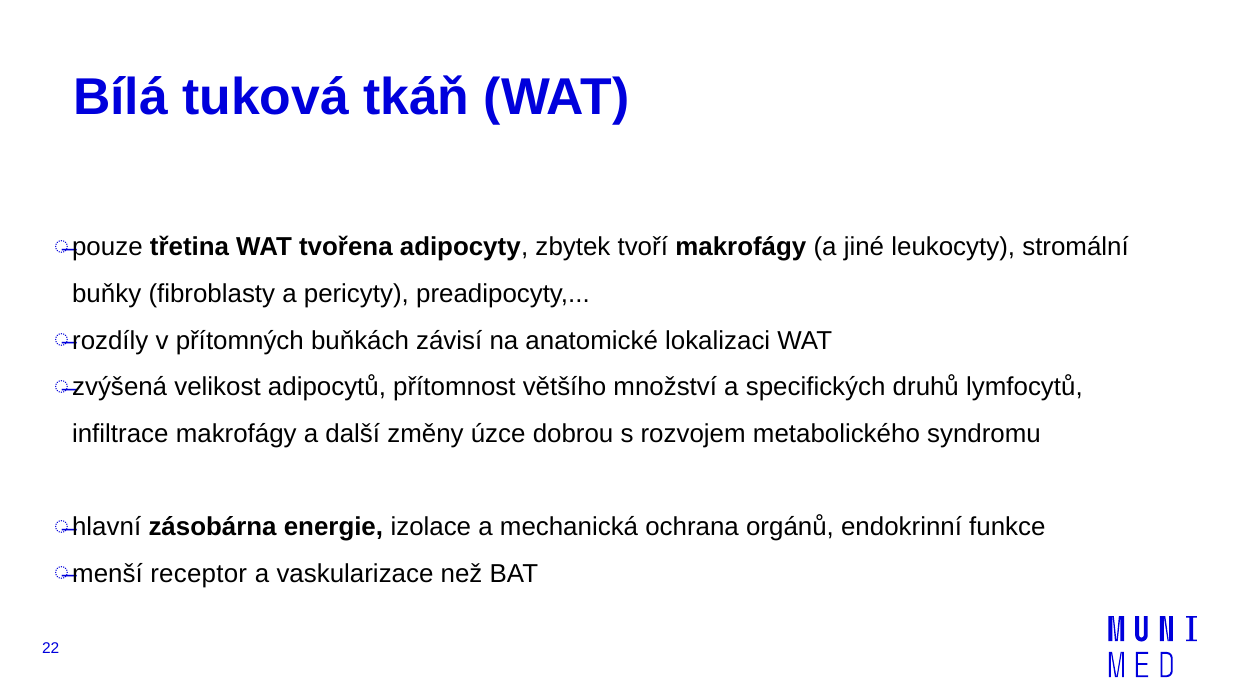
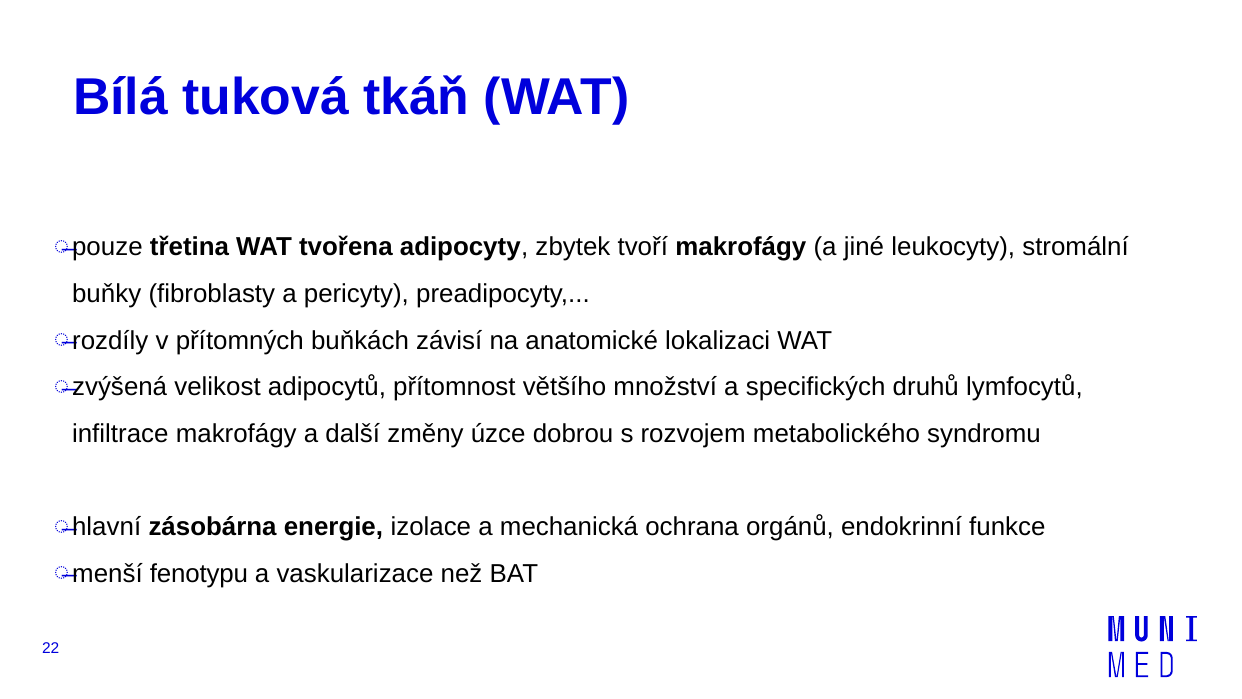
receptor: receptor -> fenotypu (199, 573)
